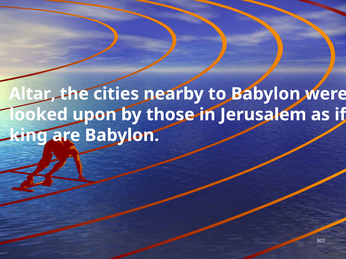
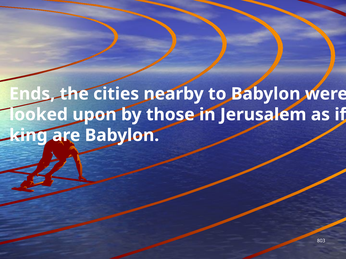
Altar: Altar -> Ends (32, 94)
